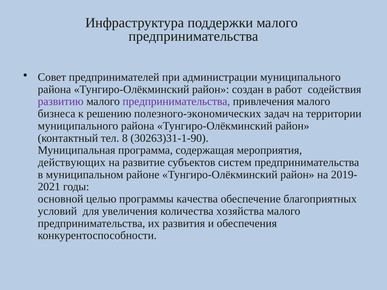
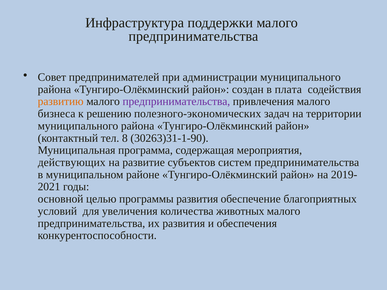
работ: работ -> плата (288, 89)
развитию colour: purple -> orange (61, 102)
программы качества: качества -> развития (197, 199)
хозяйства: хозяйства -> животных (240, 211)
